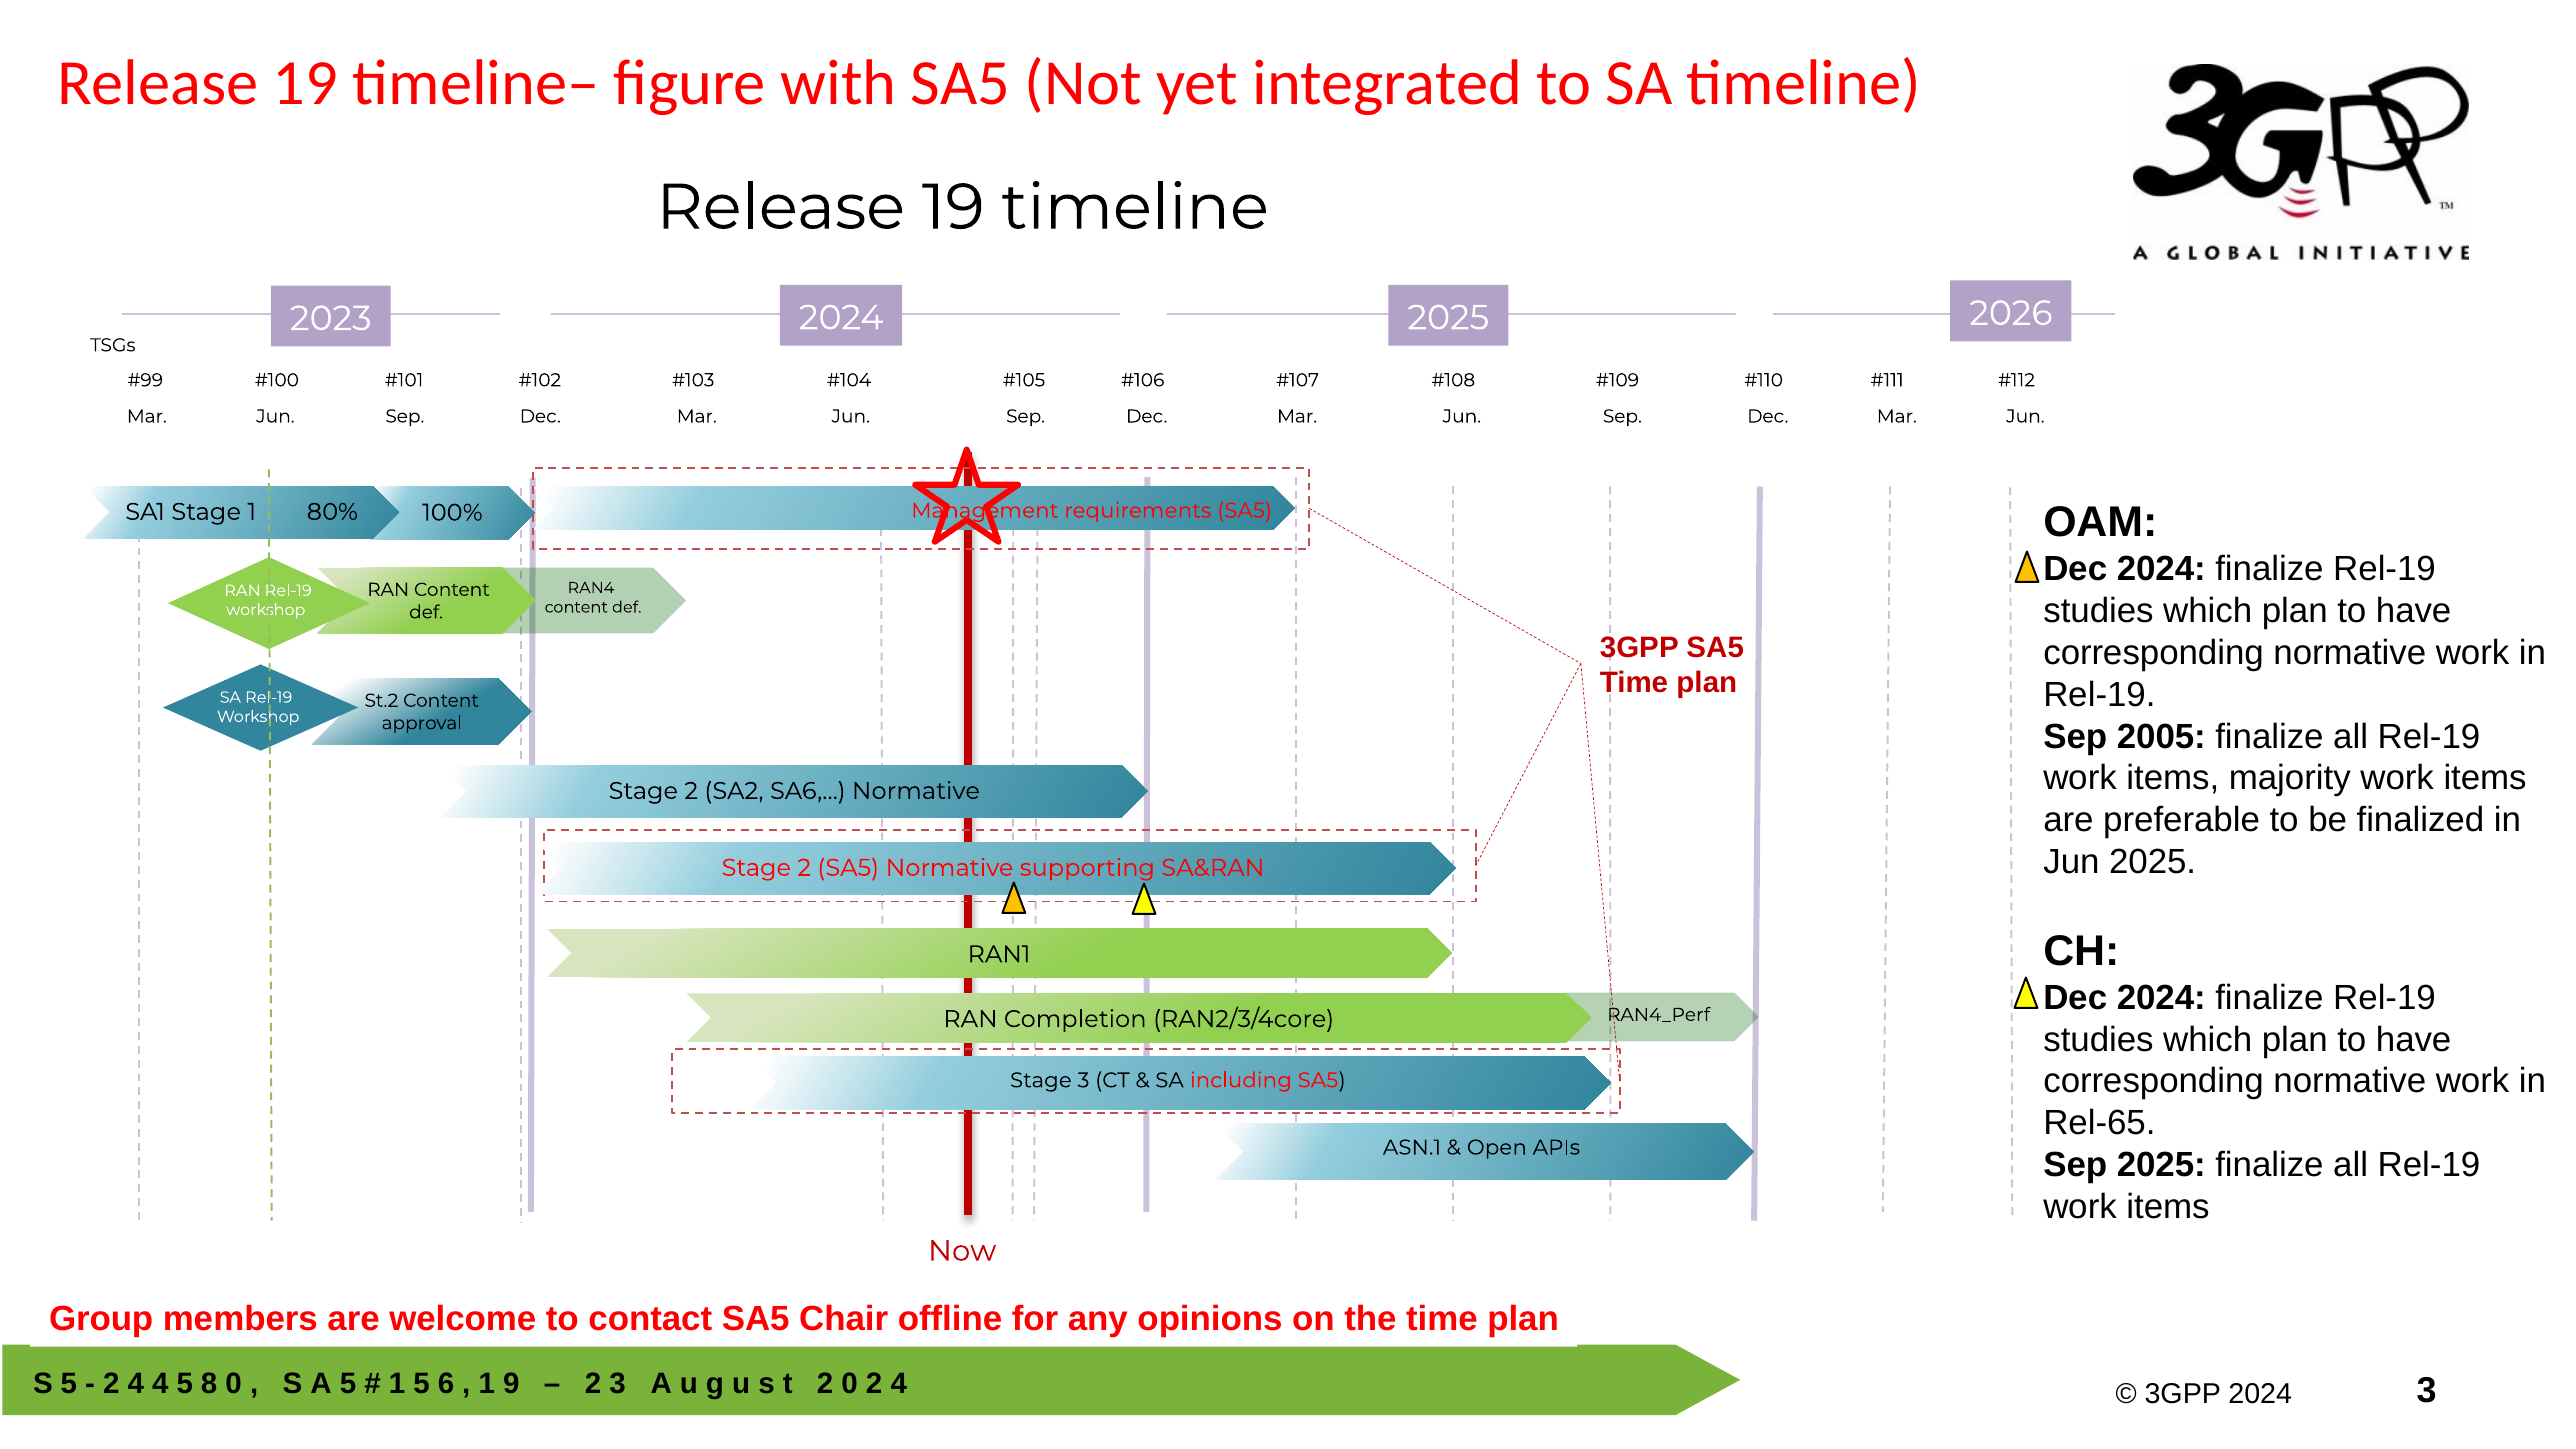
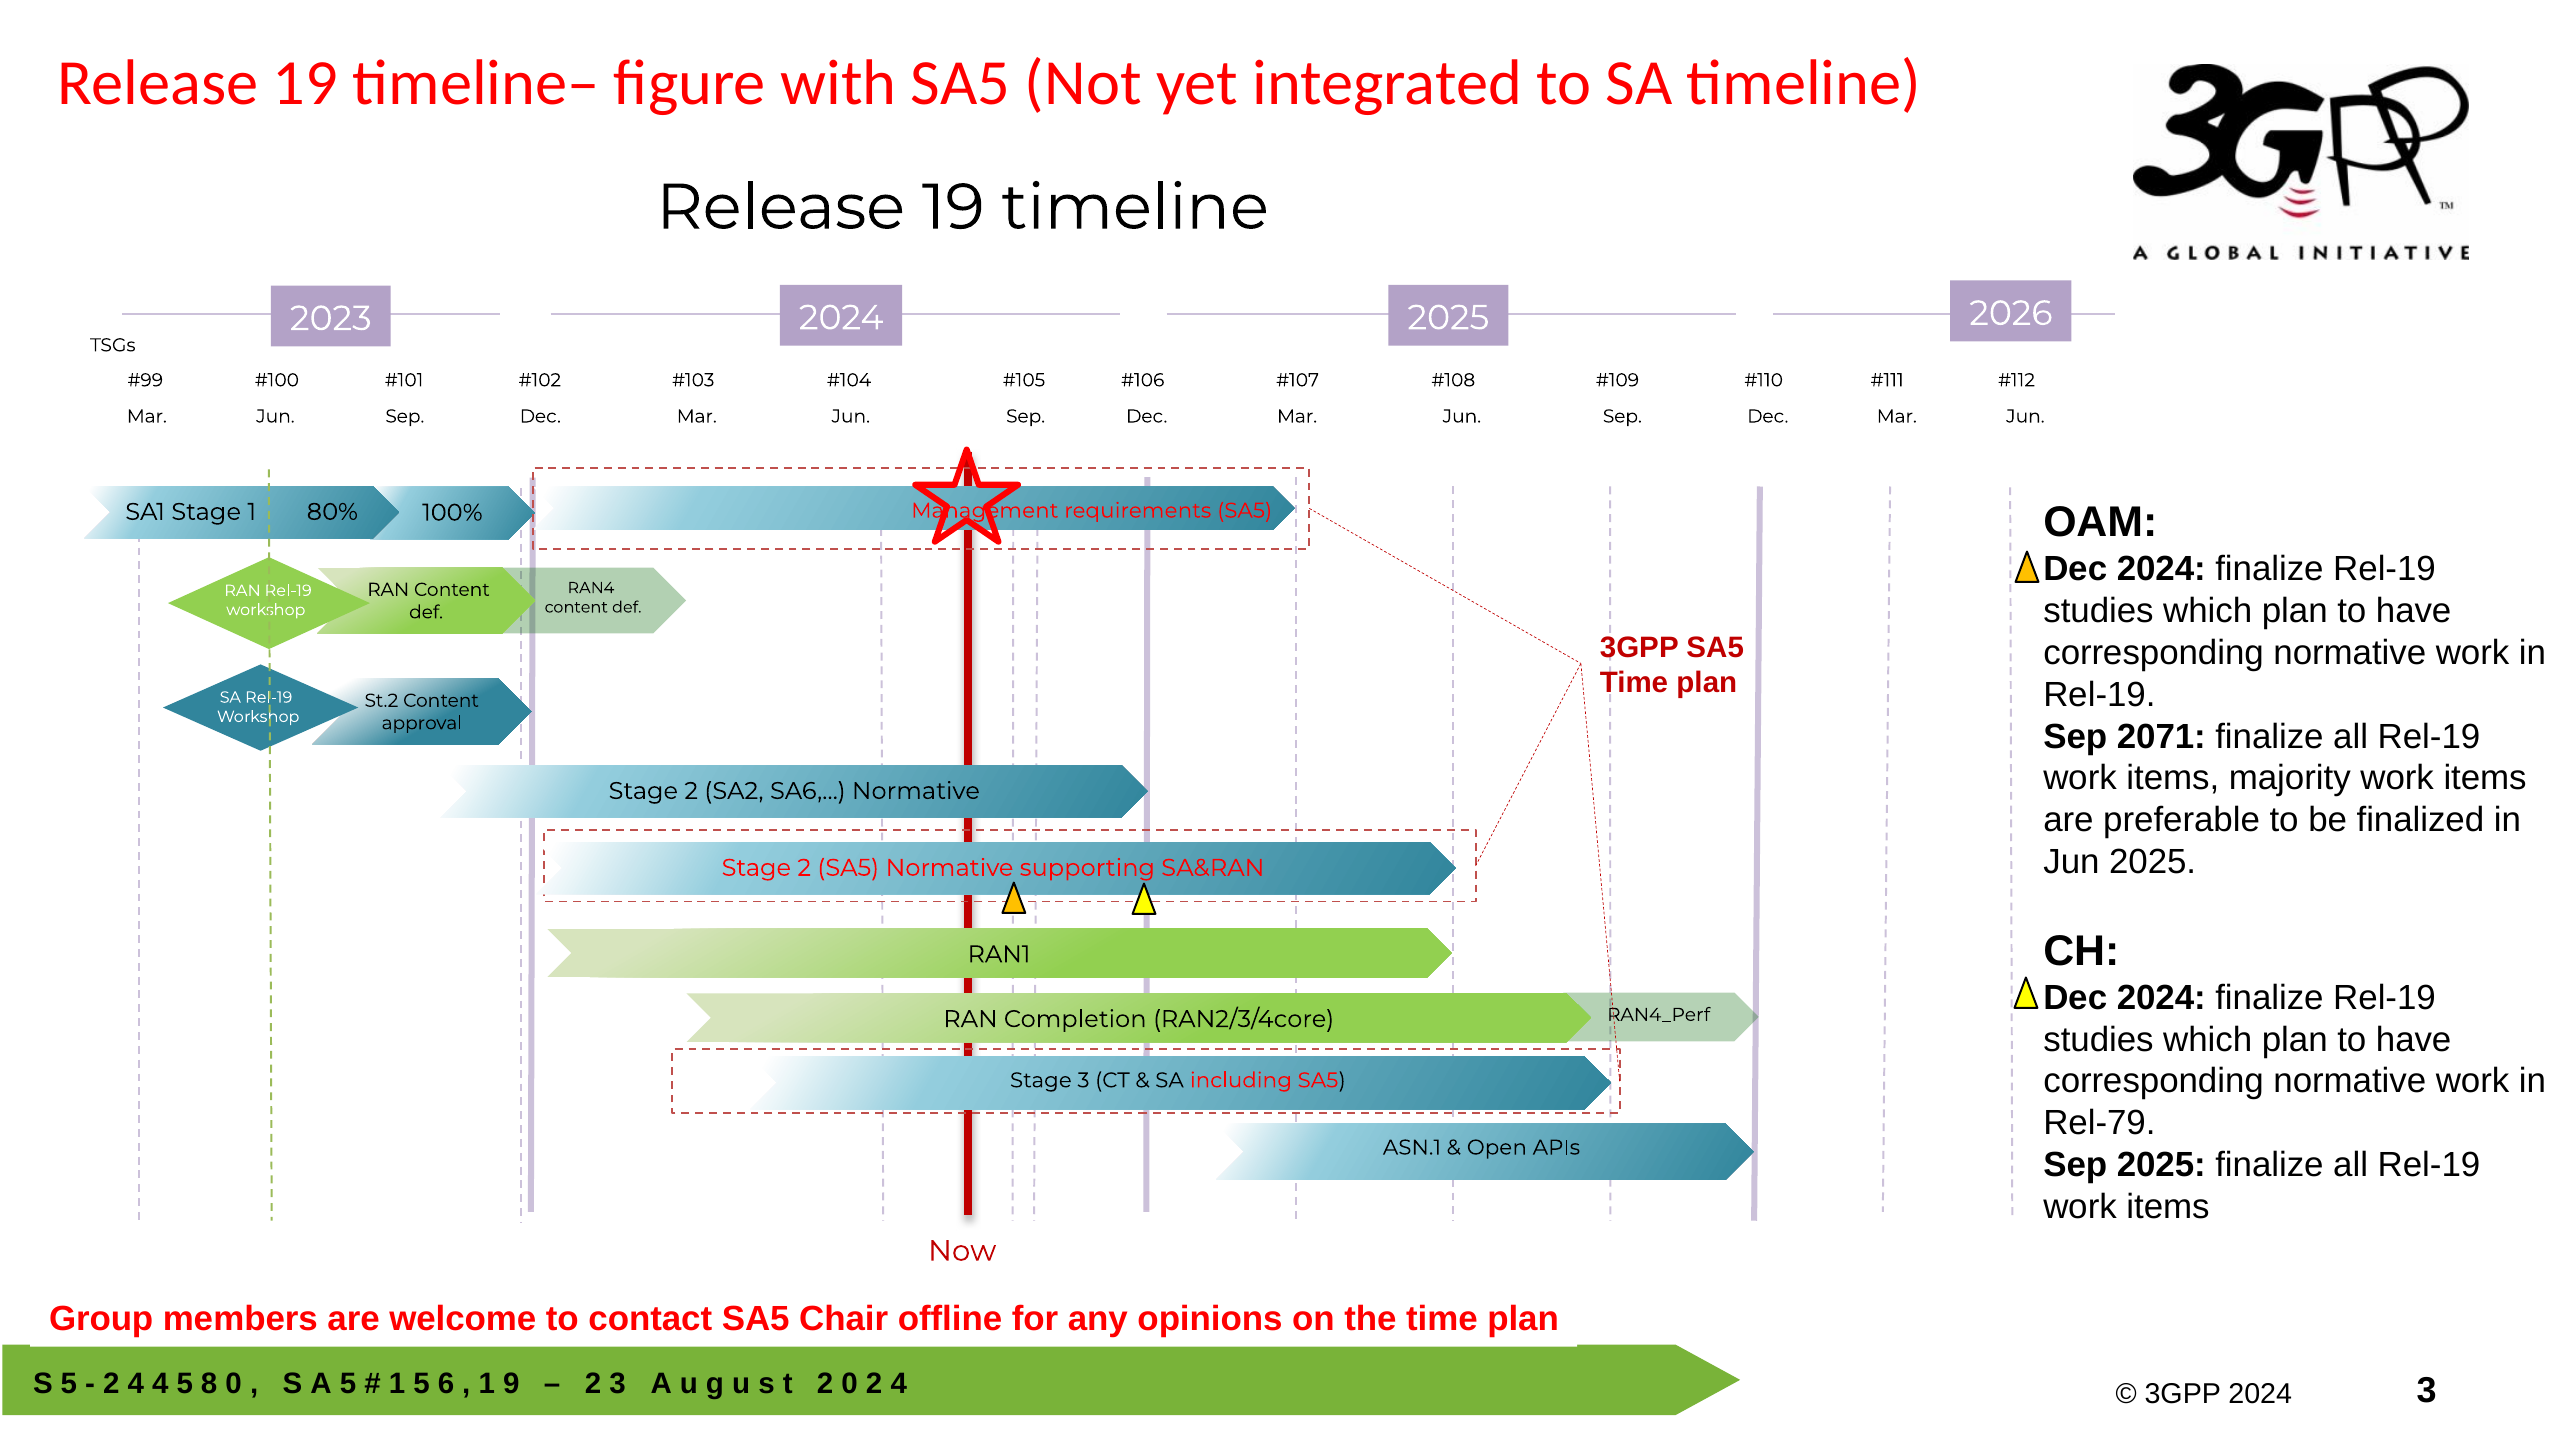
2005: 2005 -> 2071 (2161, 737)
Rel-65: Rel-65 -> Rel-79 (2099, 1123)
